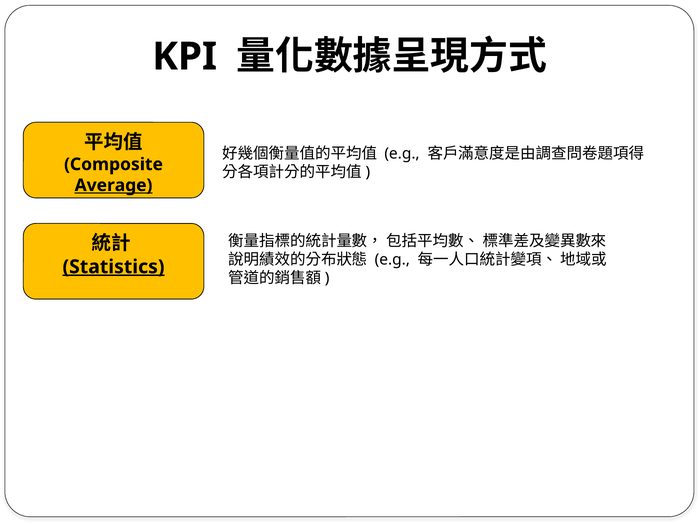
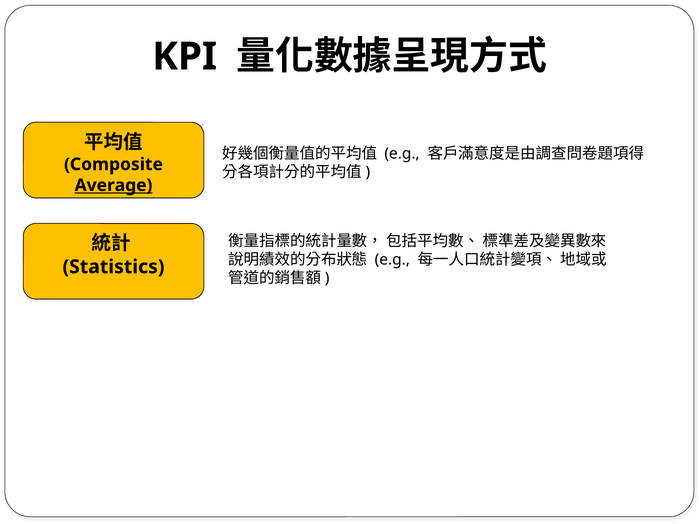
Statistics underline: present -> none (113, 267)
